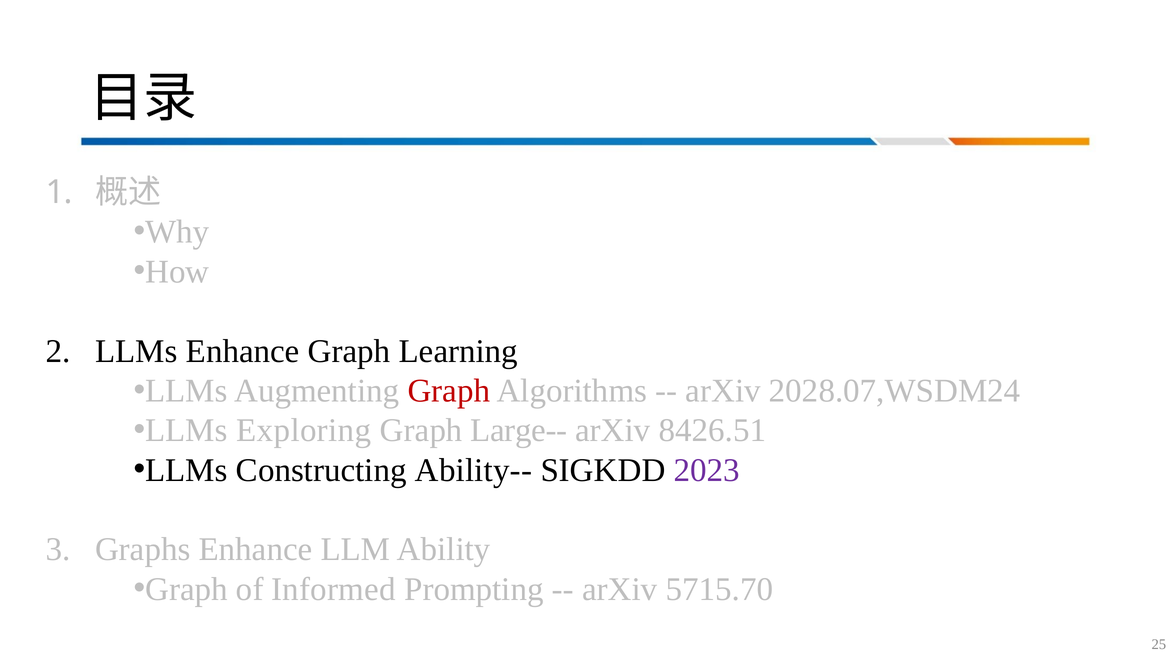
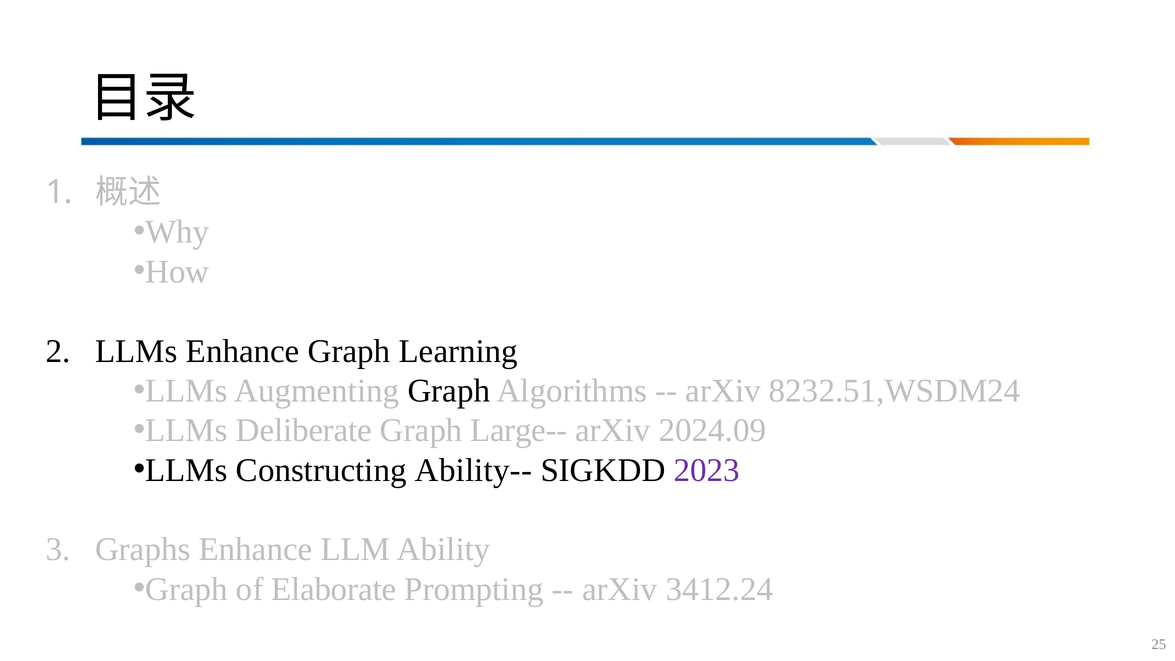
Graph colour: red -> black (449, 391)
2028.07,WSDM24: 2028.07,WSDM24 -> 8232.51,WSDM24 (895, 391)
Exploring: Exploring -> Deliberate (304, 430)
8426.51: 8426.51 -> 2024.09 (712, 430)
Informed: Informed -> Elaborate (334, 589)
5715.70: 5715.70 -> 3412.24 (719, 589)
